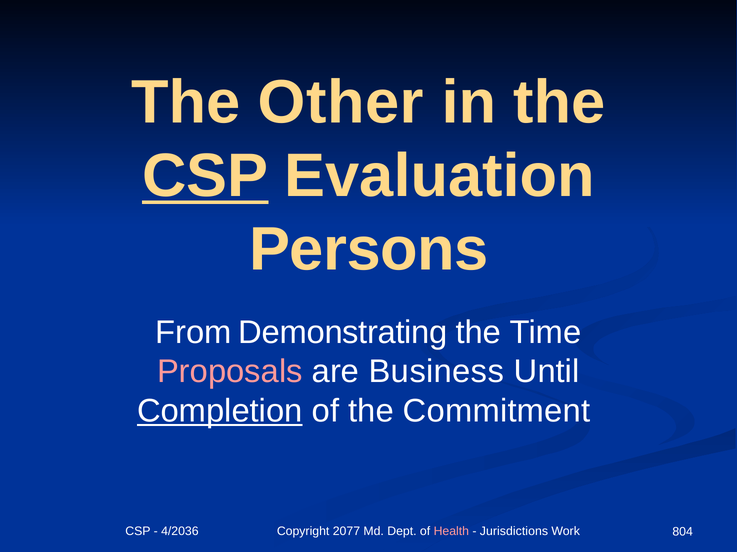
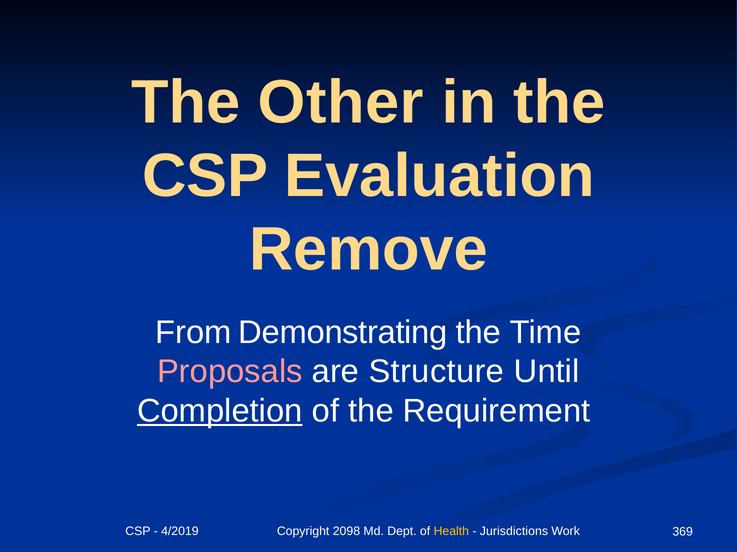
CSP underline: present -> none (205, 176)
Persons: Persons -> Remove (368, 250)
Business: Business -> Structure (436, 372)
Commitment: Commitment -> Requirement (497, 411)
4/2036: 4/2036 -> 4/2019 (180, 532)
2077: 2077 -> 2098 (346, 532)
Health colour: pink -> yellow (451, 532)
804: 804 -> 369 (683, 532)
